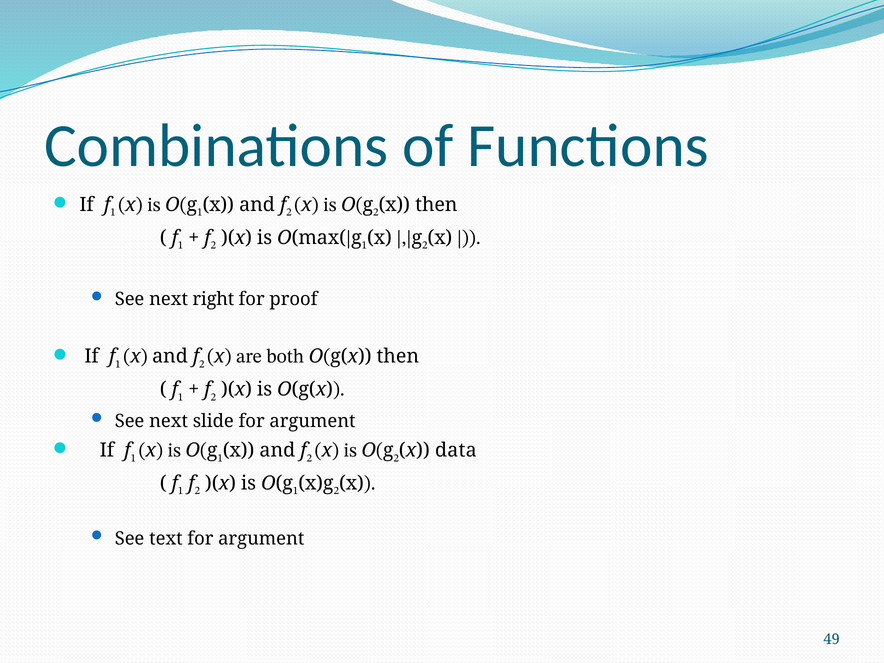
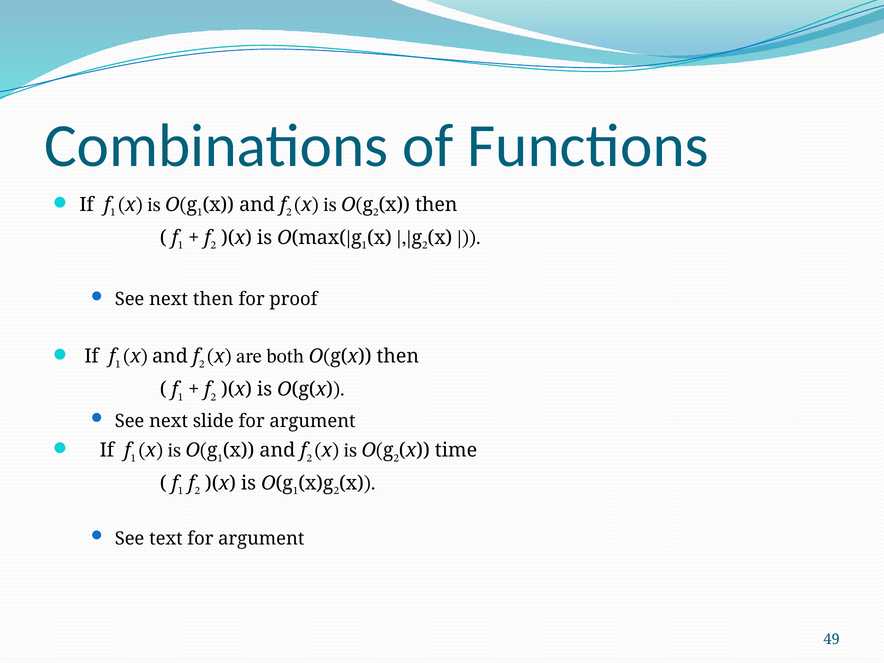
next right: right -> then (213, 299)
data: data -> time (456, 450)
